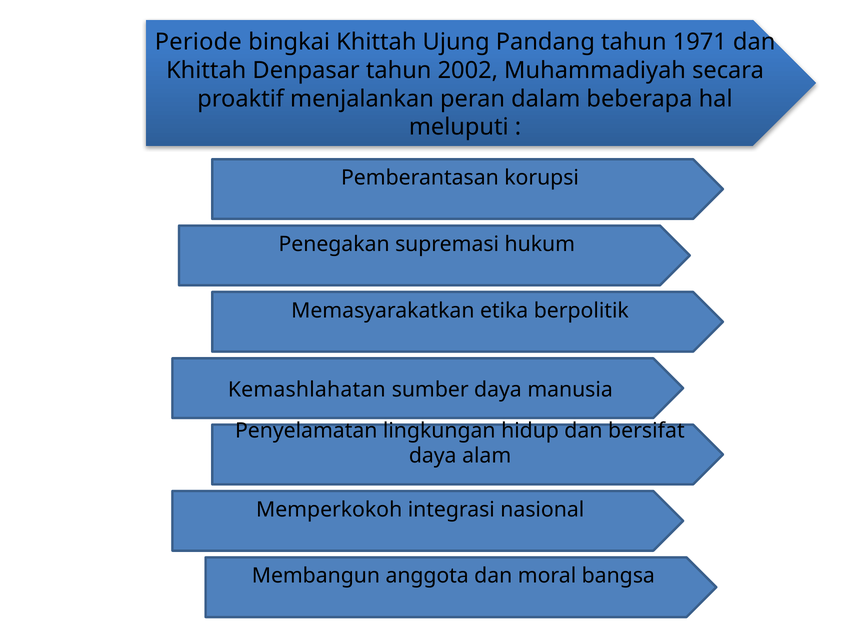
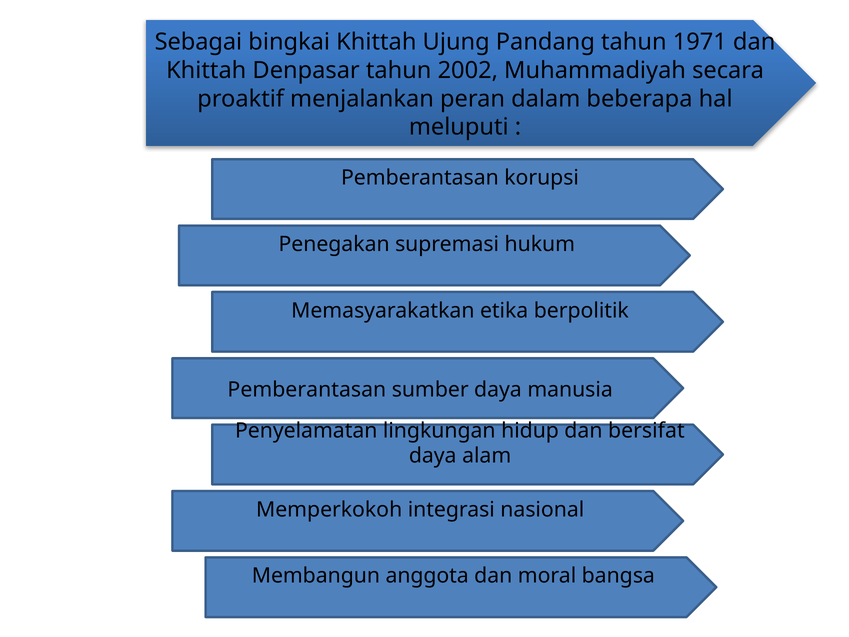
Periode: Periode -> Sebagai (198, 42)
Kemashlahatan: Kemashlahatan -> Pemberantasan (307, 389)
